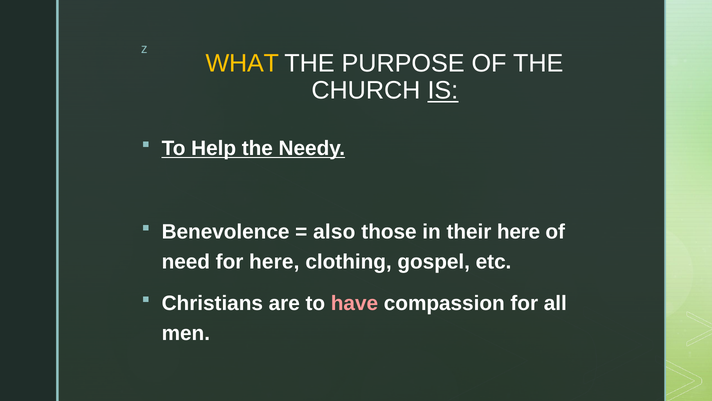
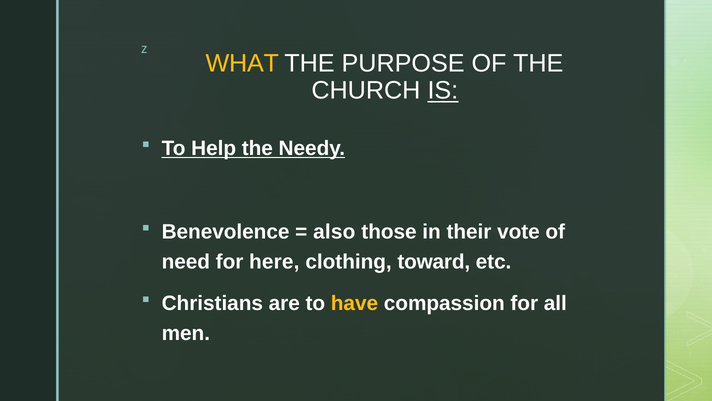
their here: here -> vote (518, 231)
gospel: gospel -> toward (434, 261)
have colour: pink -> yellow (354, 303)
